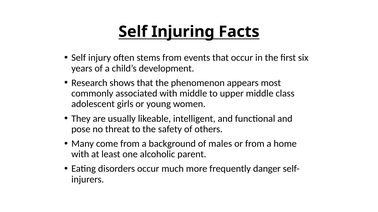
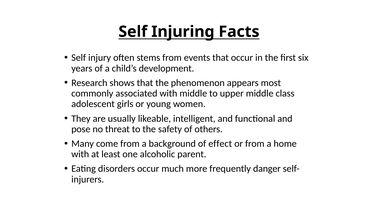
males: males -> effect (220, 144)
